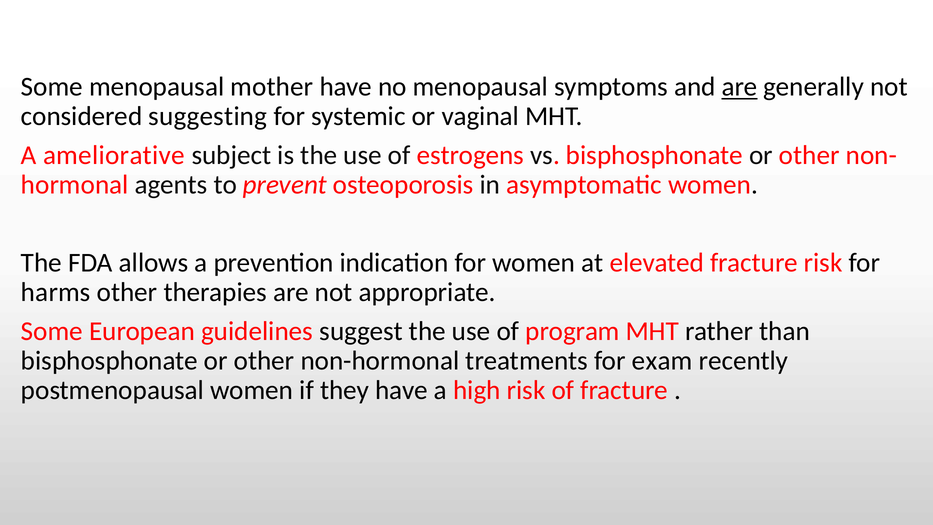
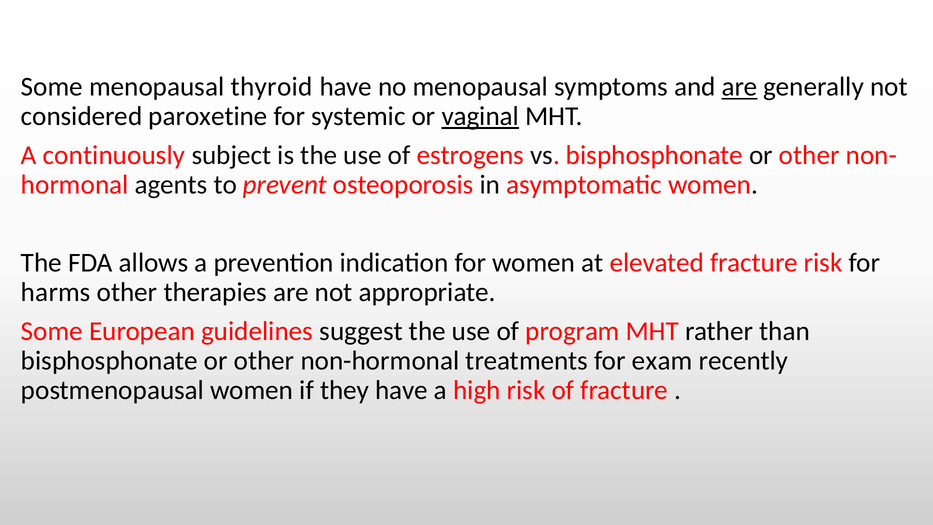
mother: mother -> thyroid (272, 87)
suggesting: suggesting -> paroxetine (208, 116)
vaginal underline: none -> present (480, 116)
ameliorative: ameliorative -> continuously (114, 155)
